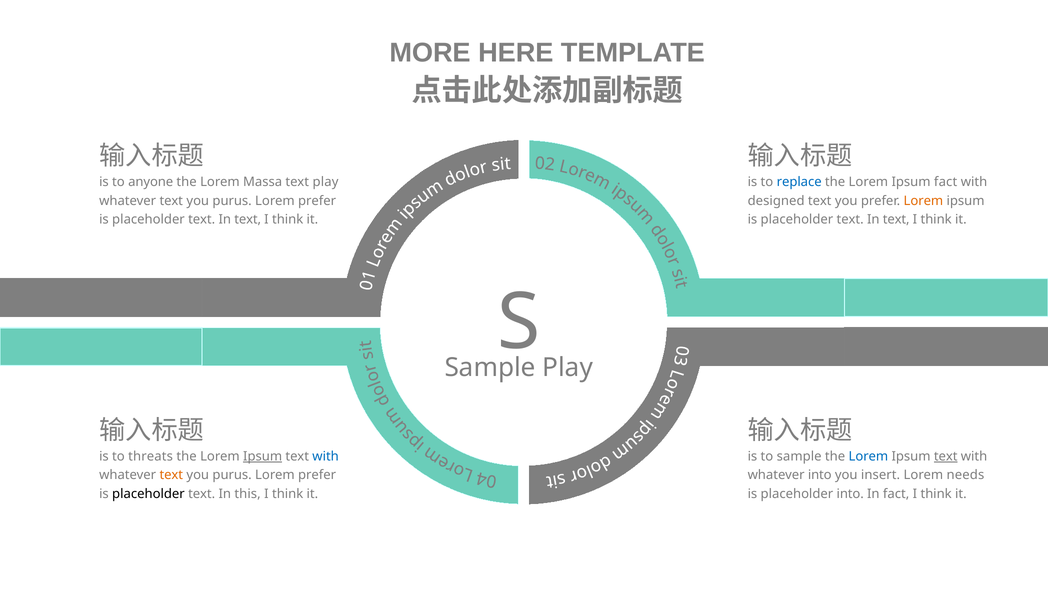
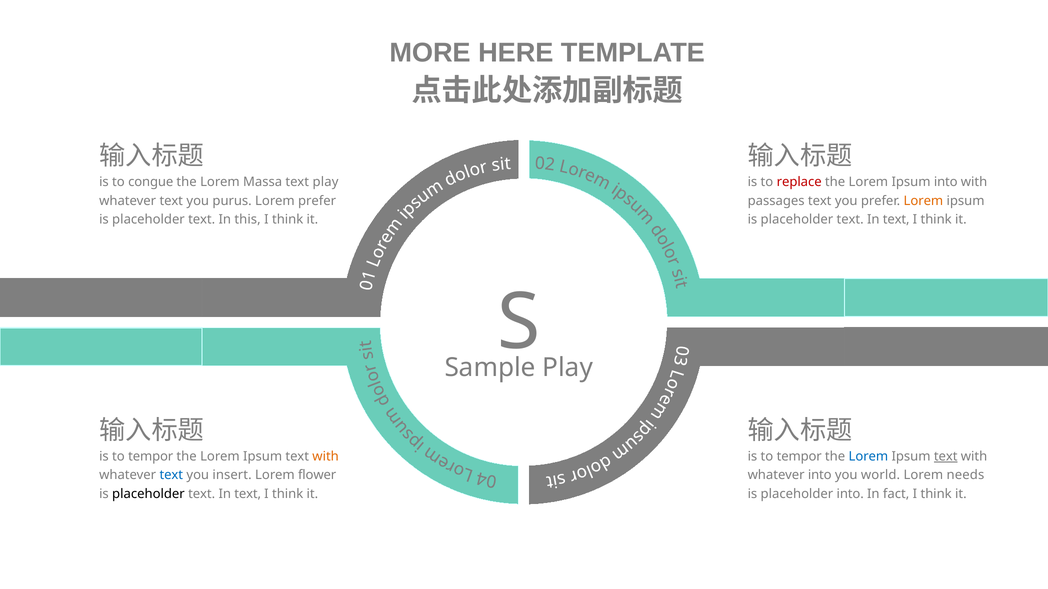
anyone: anyone -> congue (151, 182)
replace colour: blue -> red (799, 182)
Ipsum fact: fact -> into (946, 182)
designed: designed -> passages (776, 201)
text: text -> this (248, 220)
threats: threats -> tempor (151, 457)
Ipsum underline: present -> none (263, 457)
with colour: blue -> orange (326, 457)
sample: sample -> tempor (799, 457)
text colour: orange -> blue (171, 476)
purus: purus -> insert (232, 476)
prefer: prefer -> flower (317, 476)
insert: insert -> world (881, 476)
this: this -> text (248, 494)
